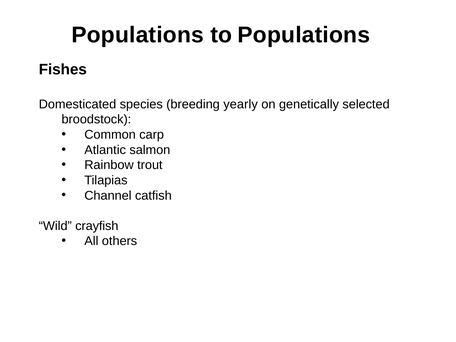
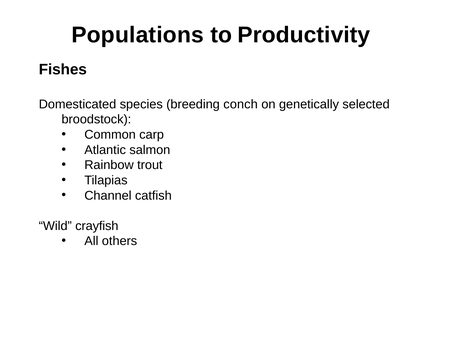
to Populations: Populations -> Productivity (304, 35)
yearly: yearly -> conch (241, 104)
